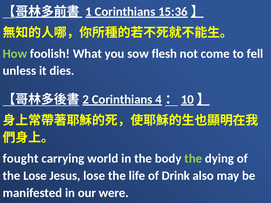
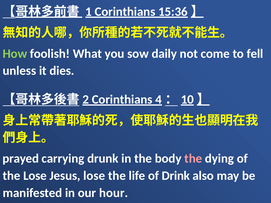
flesh: flesh -> daily (164, 54)
fought: fought -> prayed (21, 159)
world: world -> drunk (103, 159)
the colour: light green -> pink (193, 159)
were: were -> hour (114, 193)
